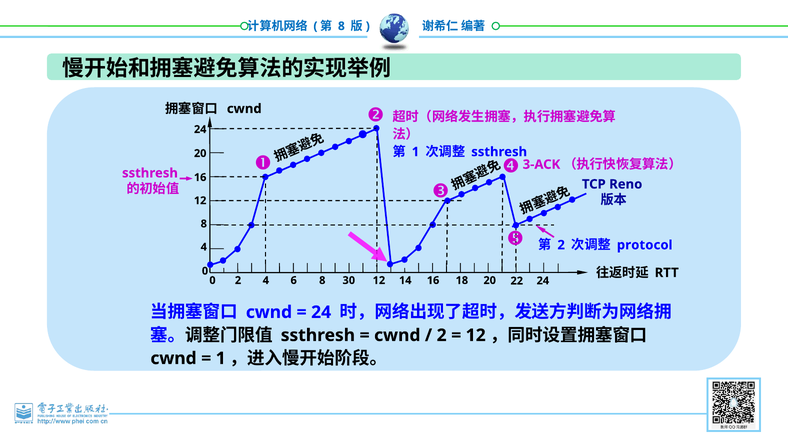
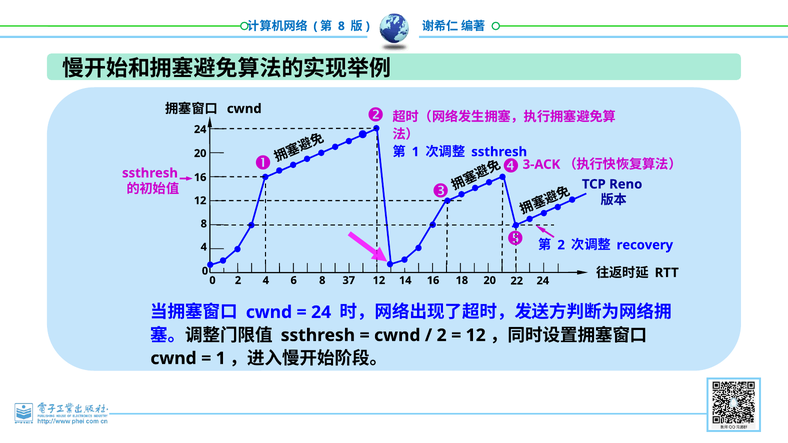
protocol: protocol -> recovery (645, 245)
30: 30 -> 37 (349, 281)
